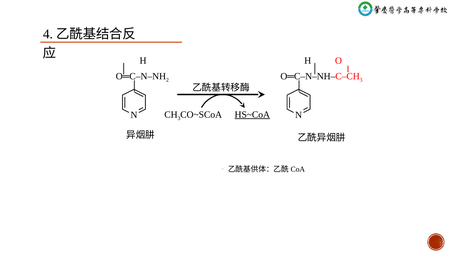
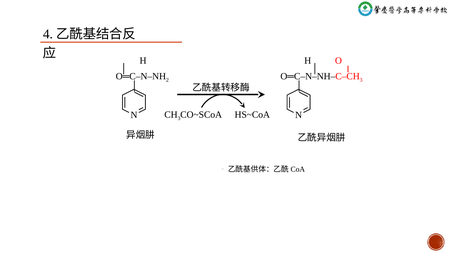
HS~CoA underline: present -> none (252, 115)
